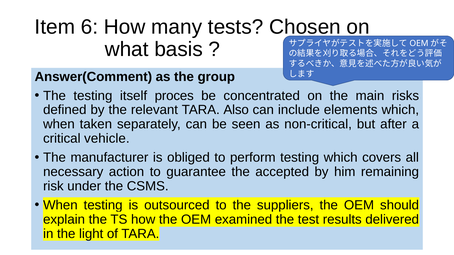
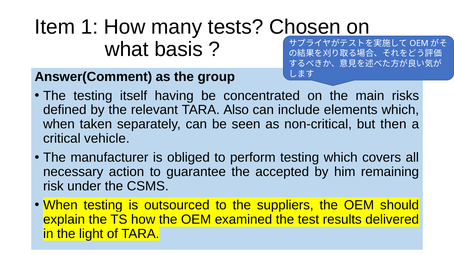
6: 6 -> 1 (89, 27)
proces: proces -> having (174, 96)
after: after -> then (393, 124)
